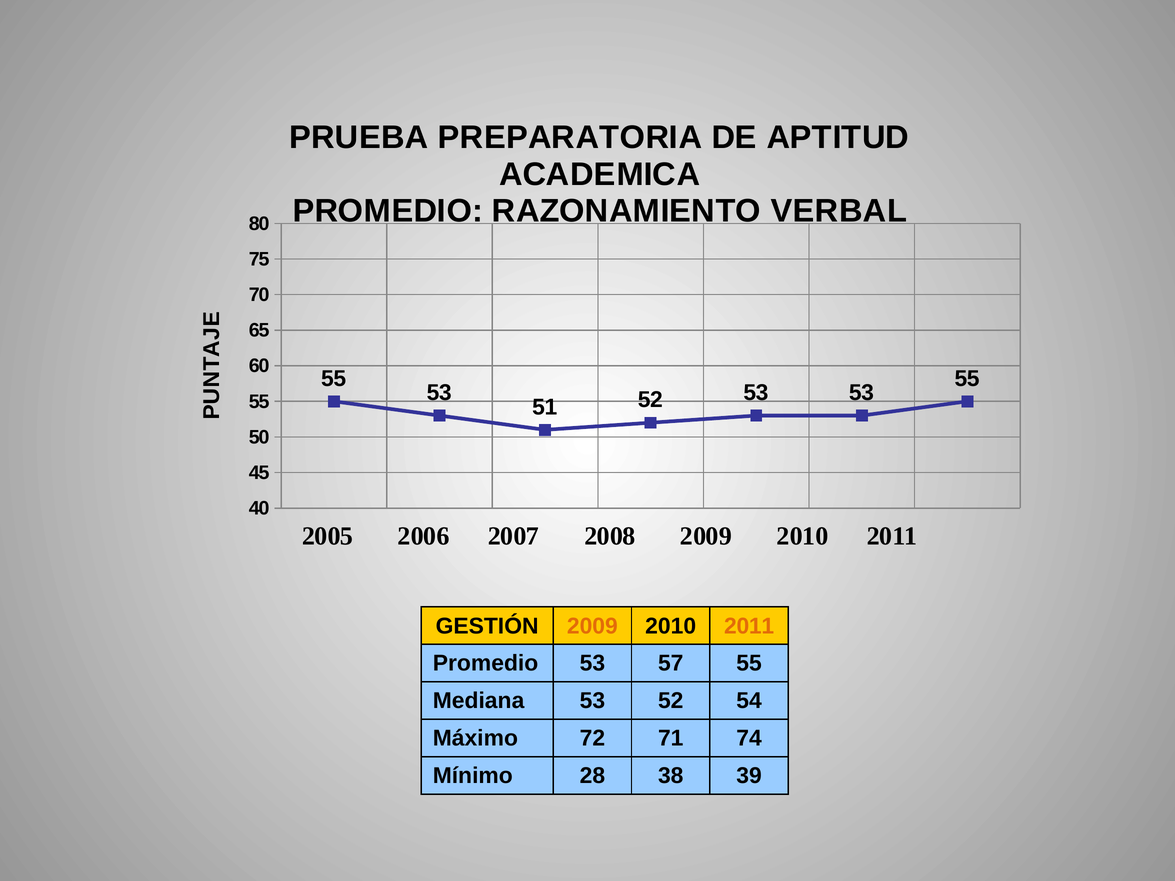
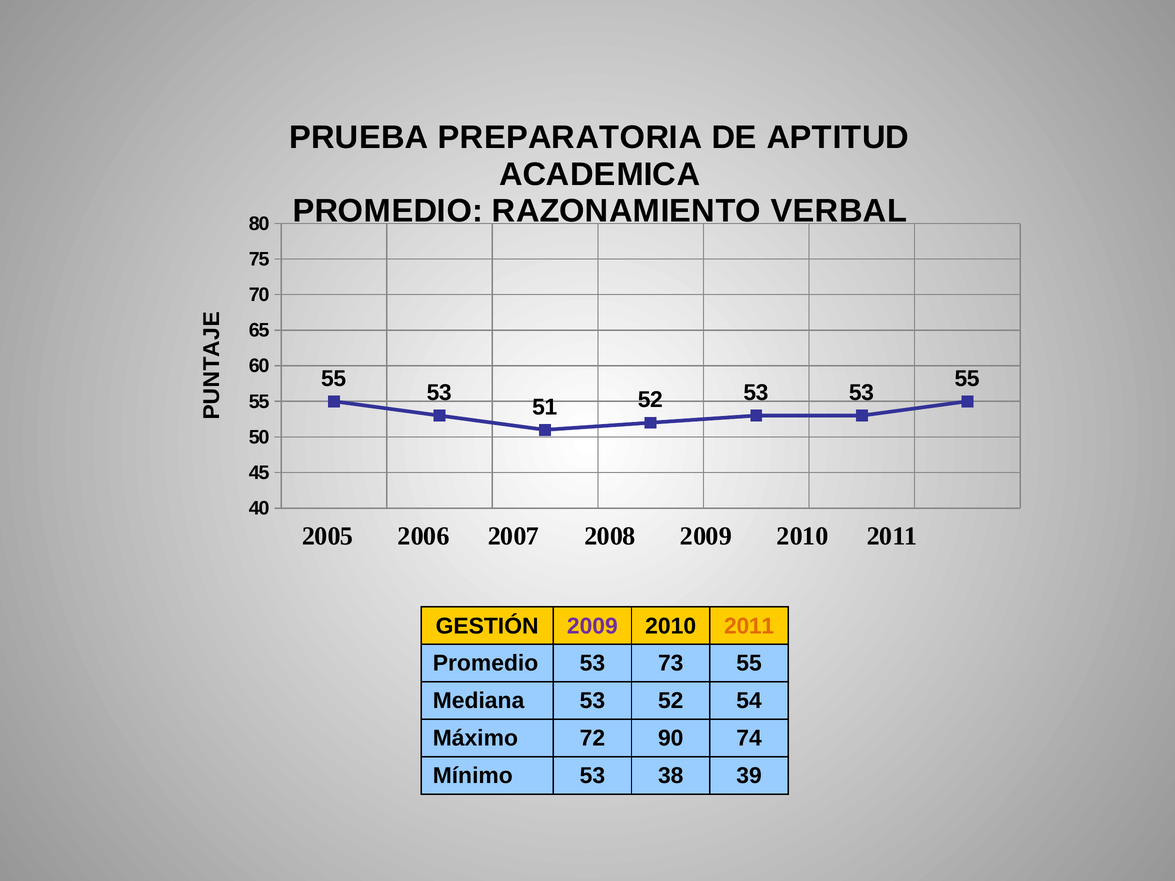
2009 colour: orange -> purple (592, 626)
57: 57 -> 73 (671, 664)
71: 71 -> 90 (671, 739)
Mínimo 28: 28 -> 53 (592, 776)
